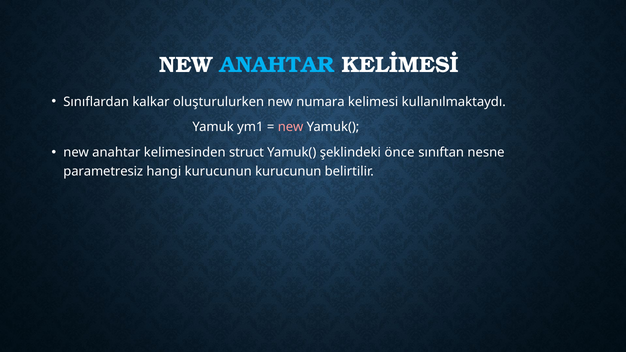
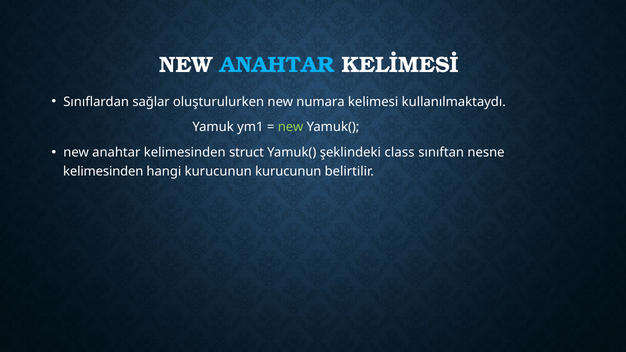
kalkar: kalkar -> sağlar (151, 102)
new colour: pink -> light green (291, 127)
önce: önce -> class (400, 153)
parametresiz: parametresiz -> kelimesinden (103, 171)
